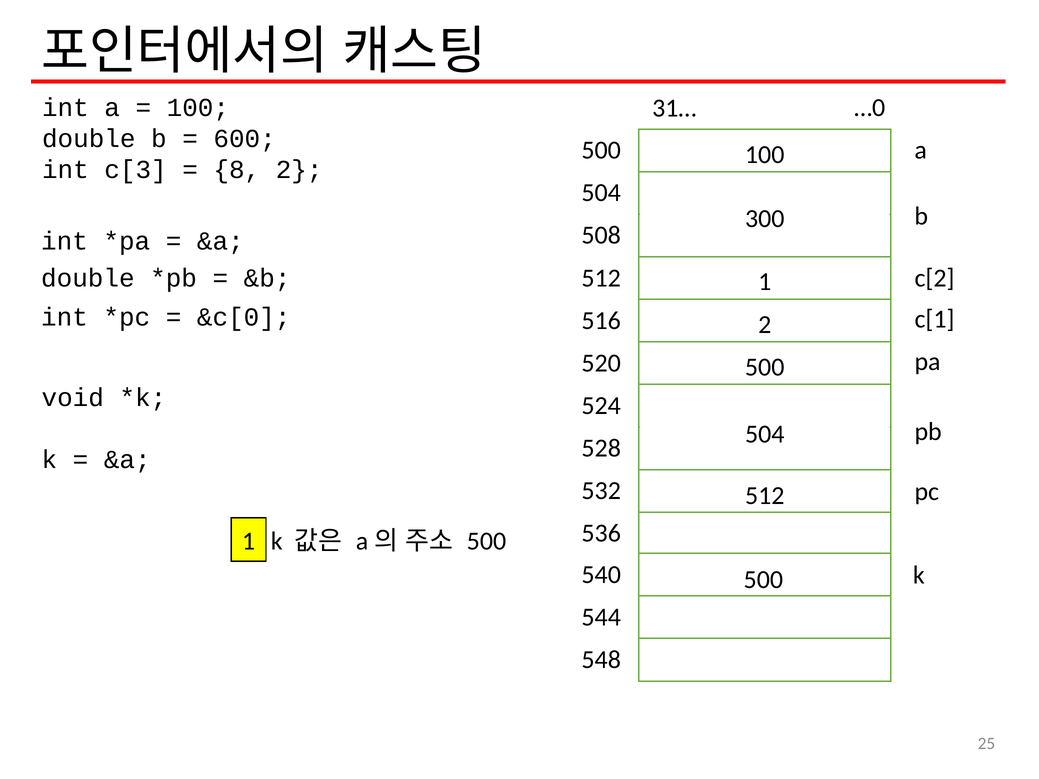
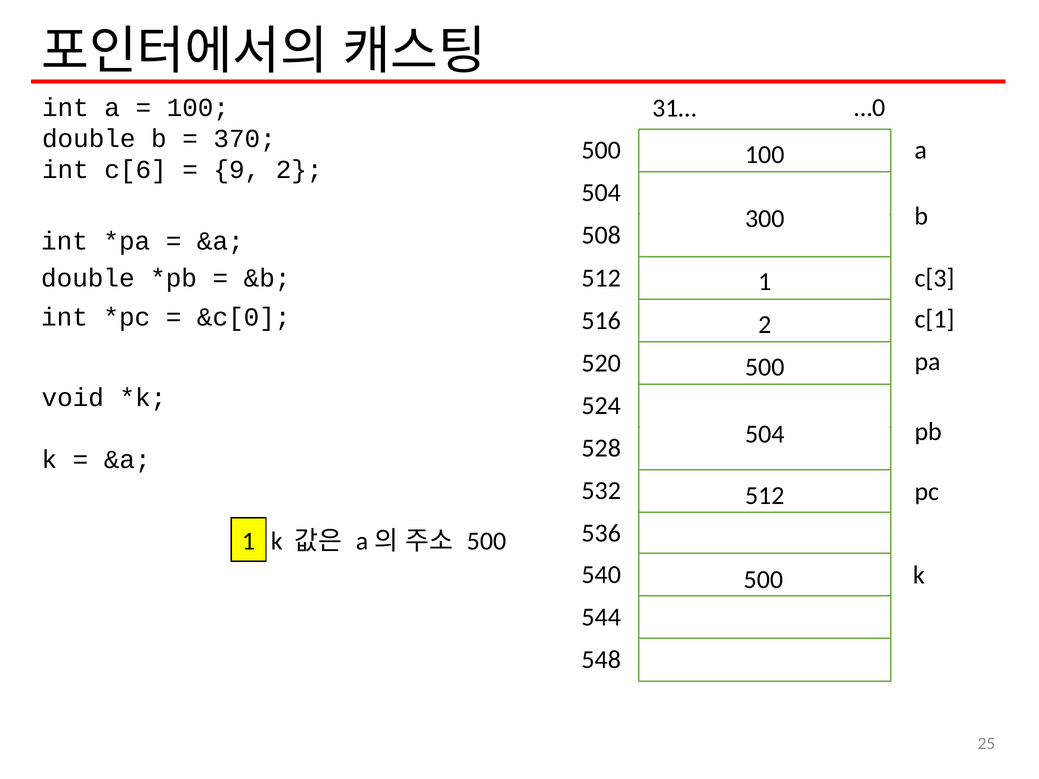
600: 600 -> 370 (245, 139)
c[3: c[3 -> c[6 (136, 170)
8: 8 -> 9 (237, 170)
c[2: c[2 -> c[3 (935, 278)
